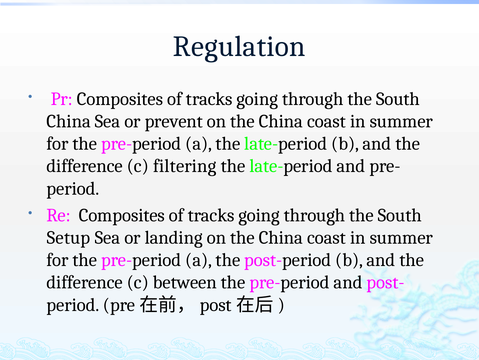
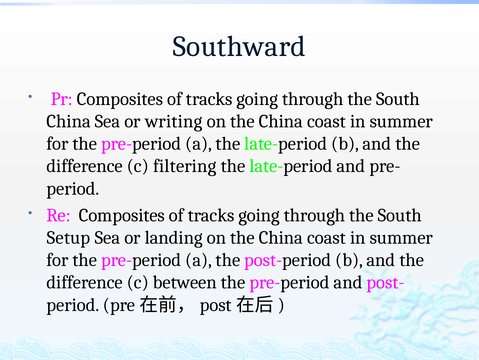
Regulation: Regulation -> Southward (239, 46)
prevent: prevent -> writing (174, 121)
